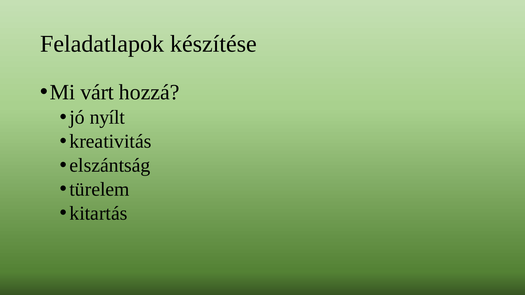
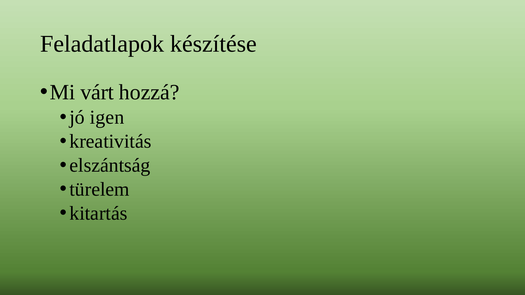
nyílt: nyílt -> igen (107, 117)
